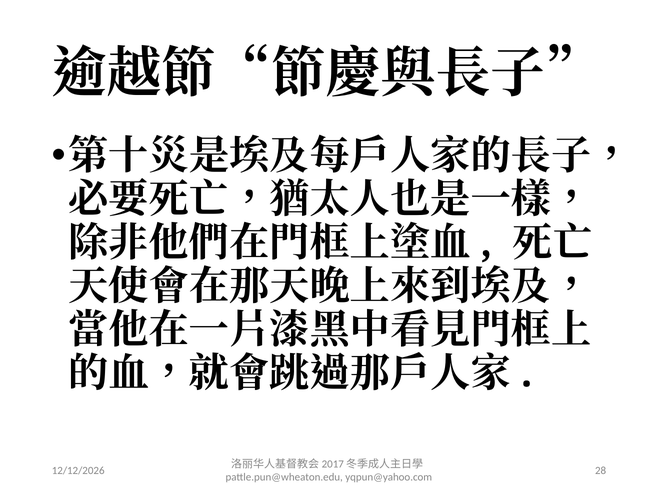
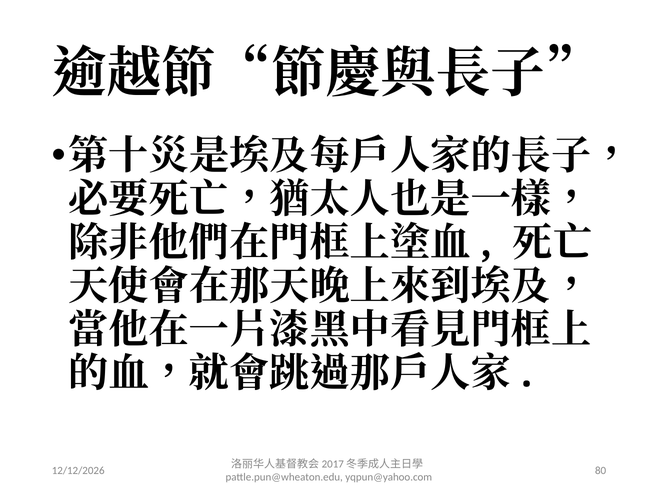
28: 28 -> 80 (601, 471)
